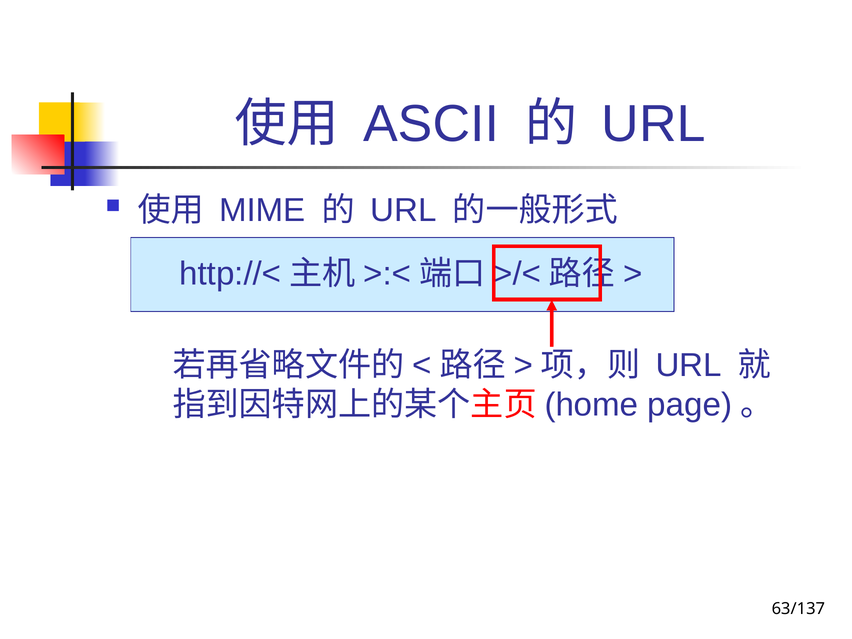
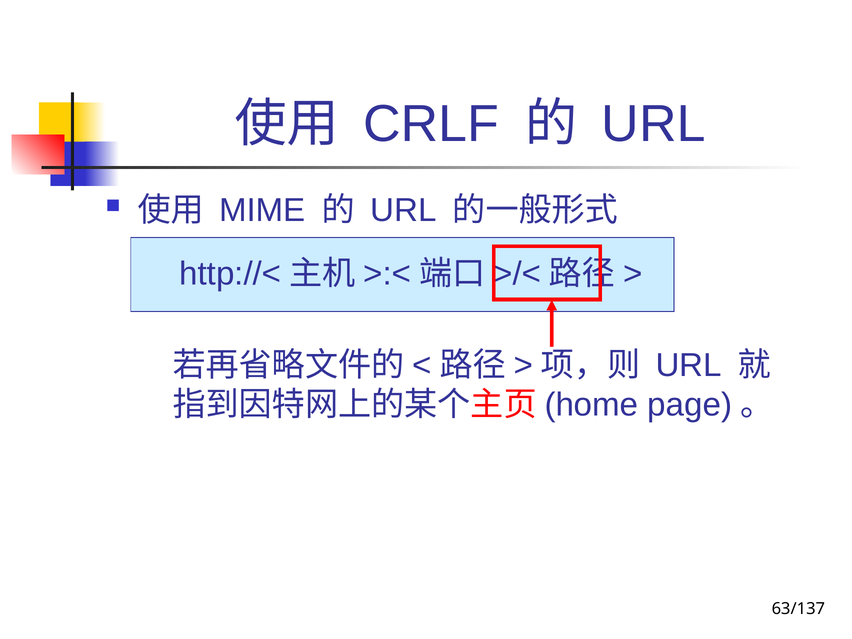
ASCII: ASCII -> CRLF (431, 124)
